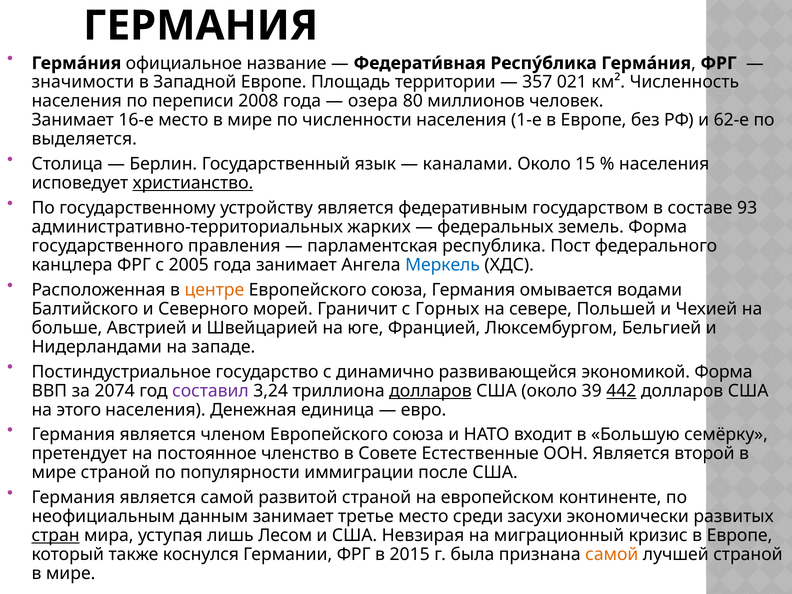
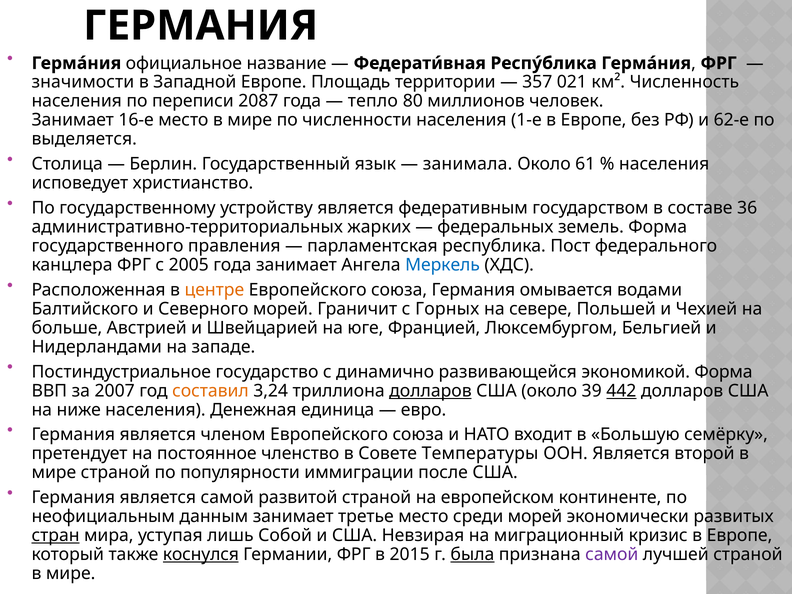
2008: 2008 -> 2087 (258, 101)
озера: озера -> тепло (373, 101)
каналами: каналами -> занимала (468, 164)
15: 15 -> 61 (585, 164)
христианство underline: present -> none (193, 183)
93: 93 -> 36 (747, 208)
2074: 2074 -> 2007 (115, 391)
составил colour: purple -> orange (210, 391)
этого: этого -> ниже (79, 410)
Естественные: Естественные -> Температуры (480, 454)
среди засухи: засухи -> морей (535, 517)
Лесом: Лесом -> Собой (285, 536)
коснулся underline: none -> present (201, 554)
была underline: none -> present (472, 554)
самой colour: orange -> purple (612, 554)
